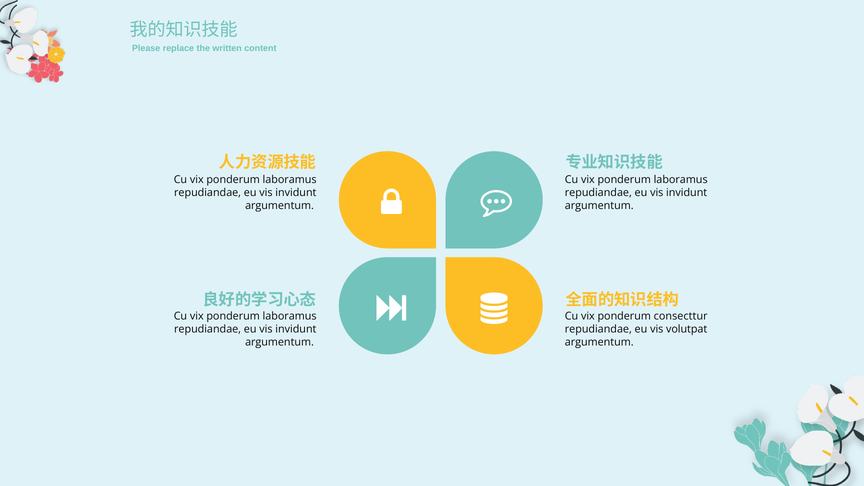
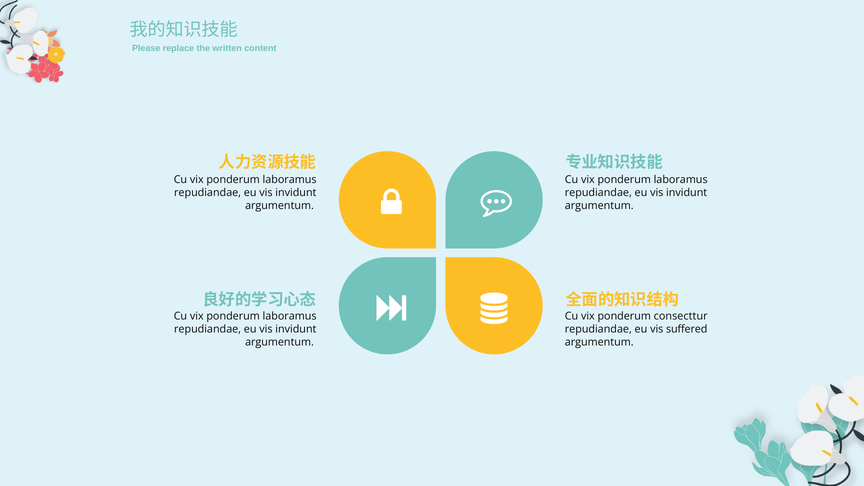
volutpat: volutpat -> suffered (687, 329)
